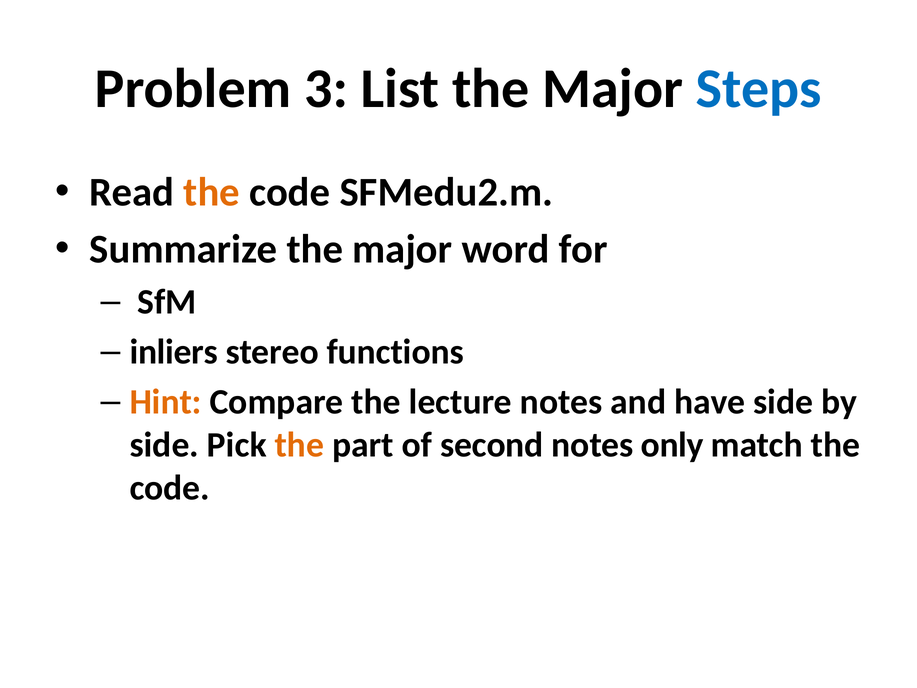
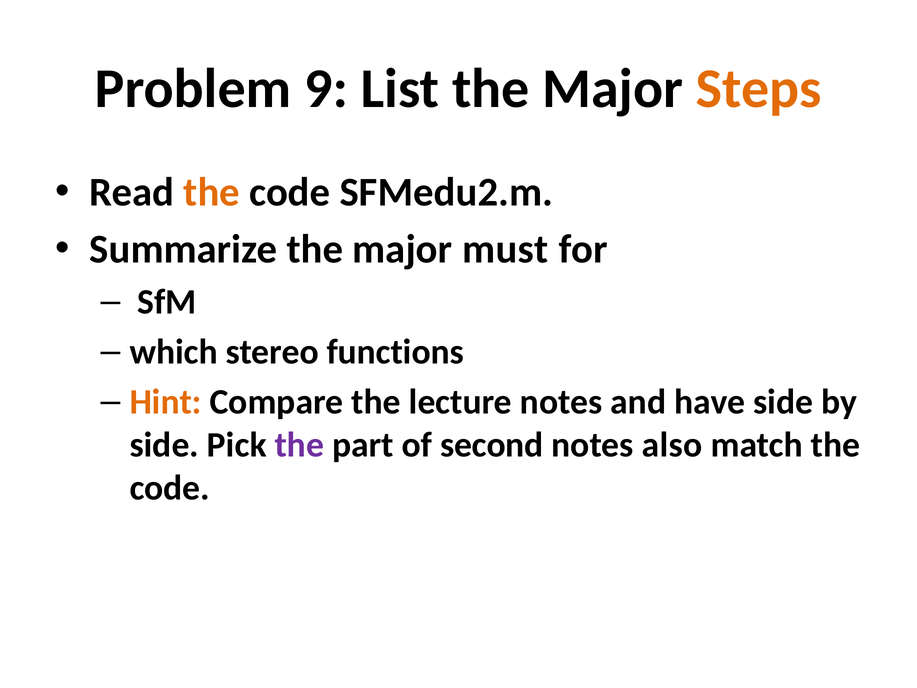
3: 3 -> 9 (326, 89)
Steps colour: blue -> orange (759, 89)
word: word -> must (505, 249)
inliers: inliers -> which (174, 352)
the colour: orange -> purple (299, 445)
only: only -> also (672, 445)
